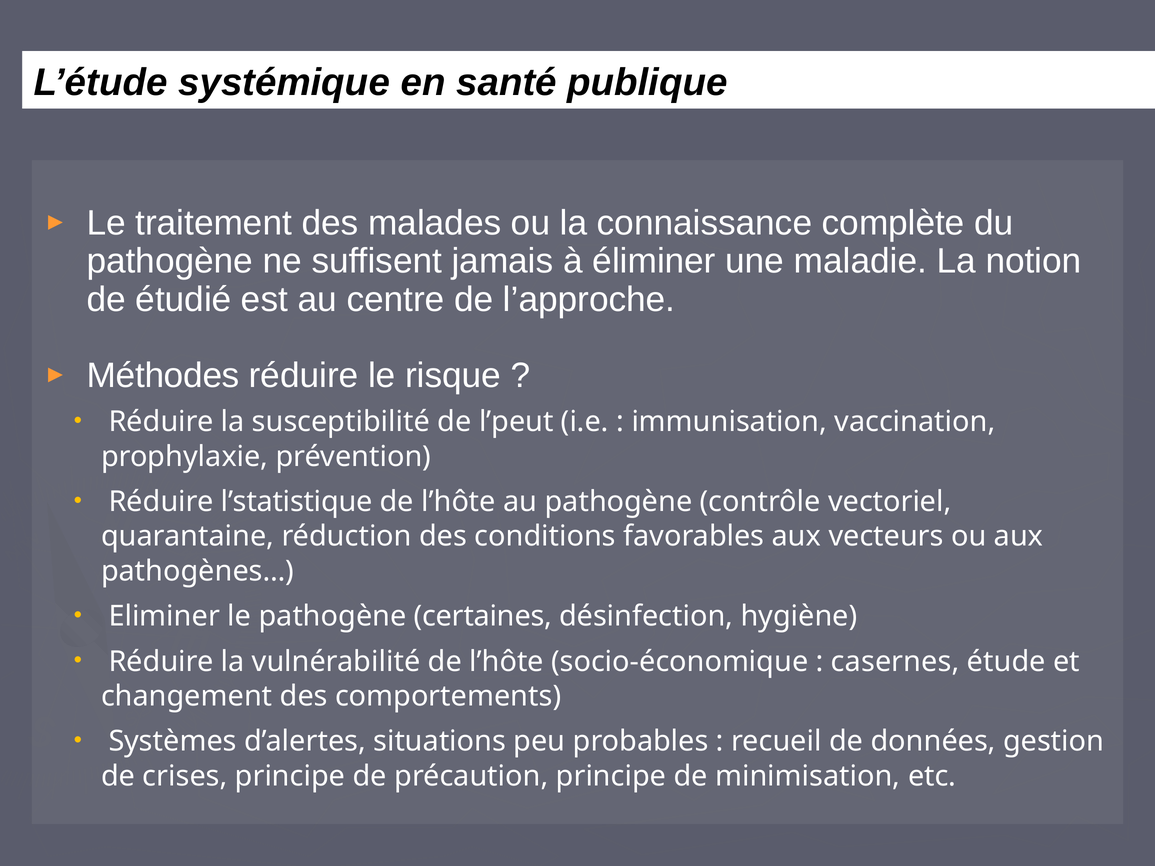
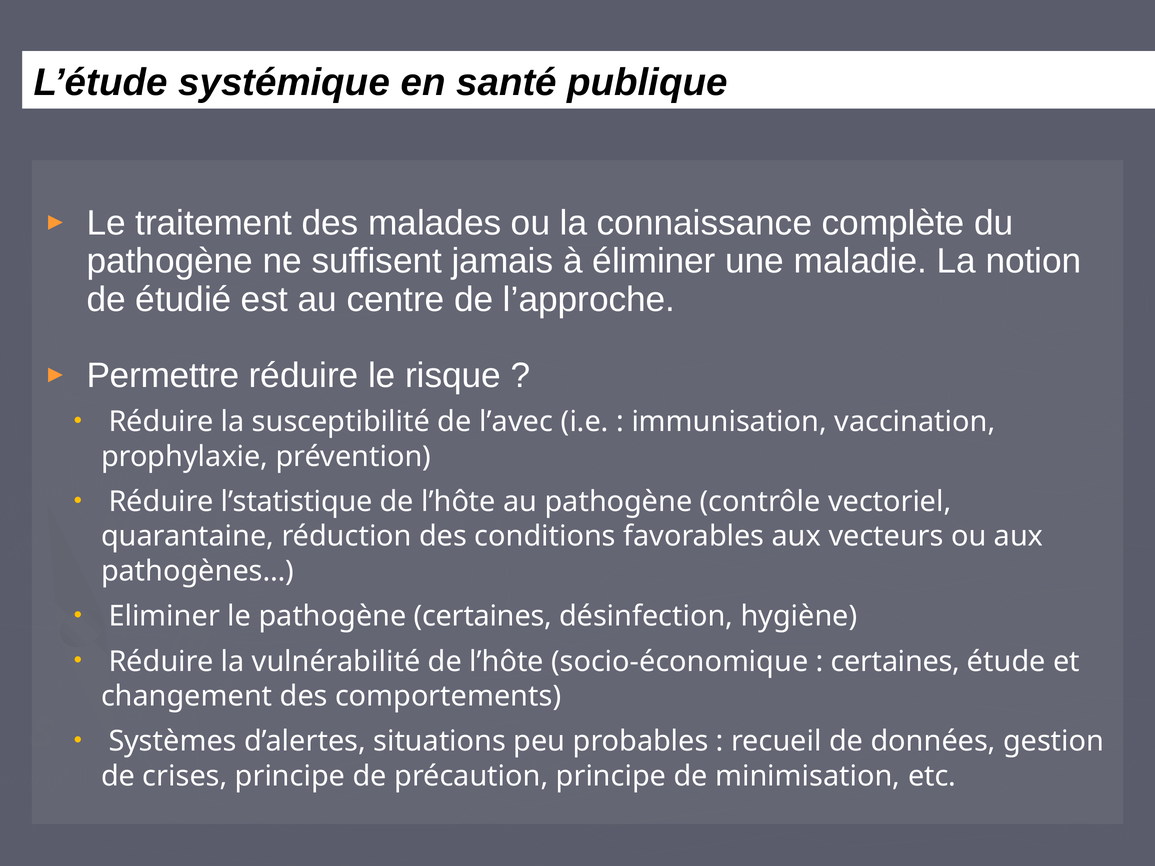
Méthodes: Méthodes -> Permettre (163, 376)
l’peut: l’peut -> l’avec (516, 422)
casernes: casernes -> certaines (895, 662)
